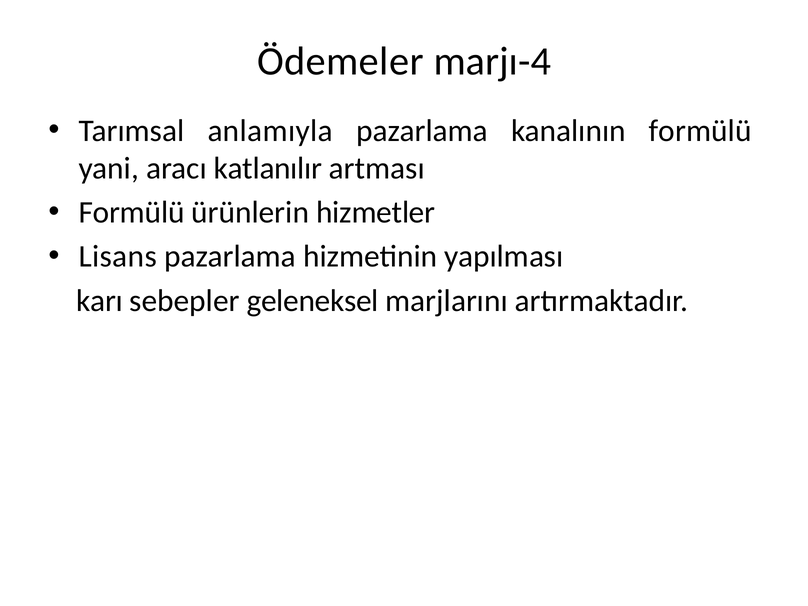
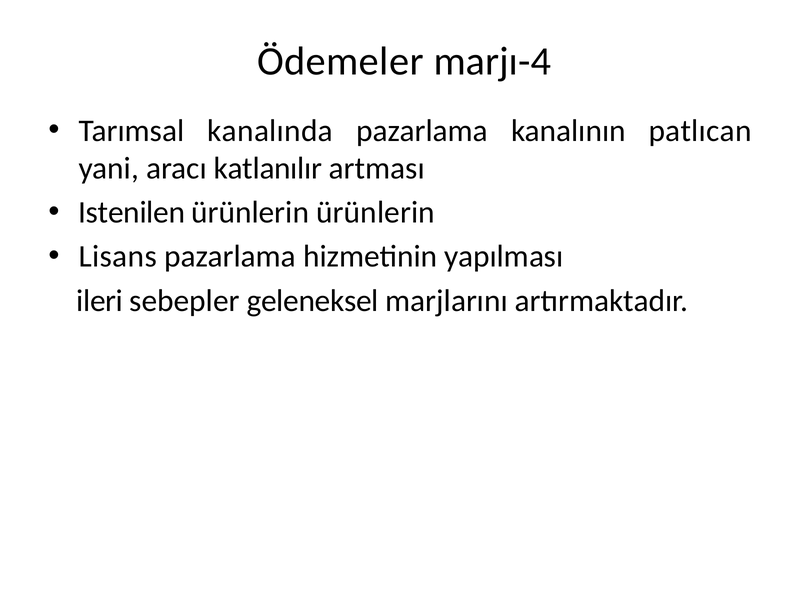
anlamıyla: anlamıyla -> kanalında (270, 131)
kanalının formülü: formülü -> patlıcan (700, 131)
Formülü: Formülü -> Istenilen (132, 213)
ürünlerin hizmetler: hizmetler -> ürünlerin (376, 213)
karı: karı -> ileri (100, 301)
